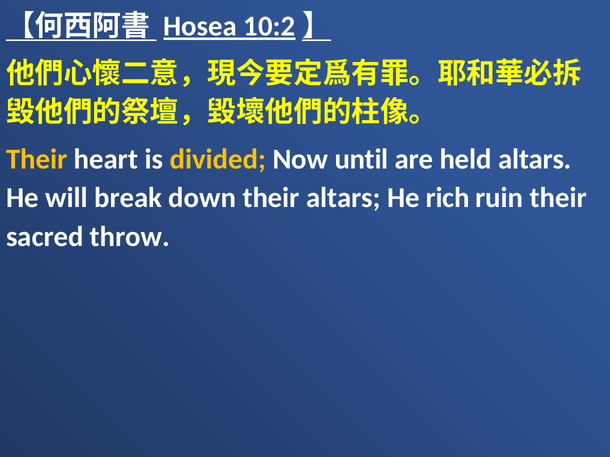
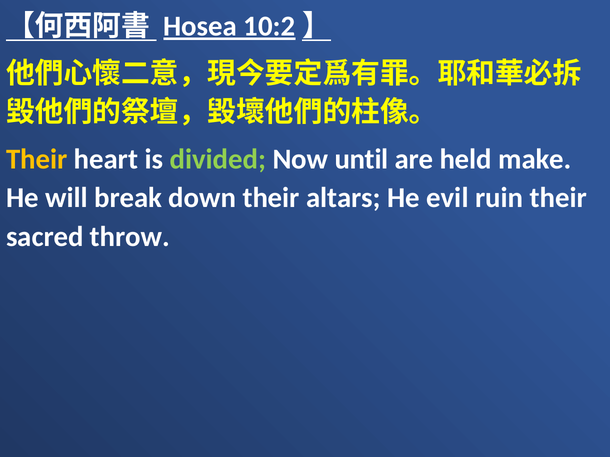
divided colour: yellow -> light green (218, 159)
held altars: altars -> make (535, 159)
rich: rich -> evil (447, 198)
